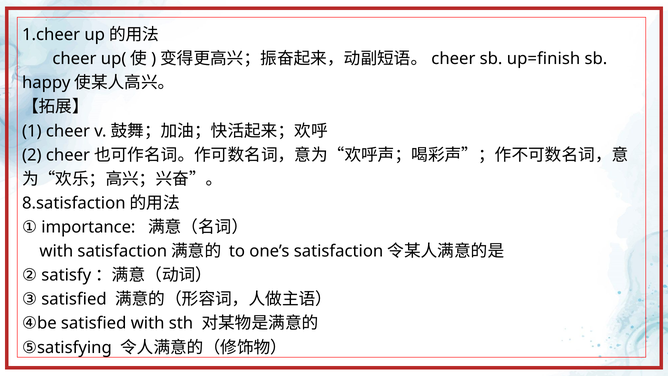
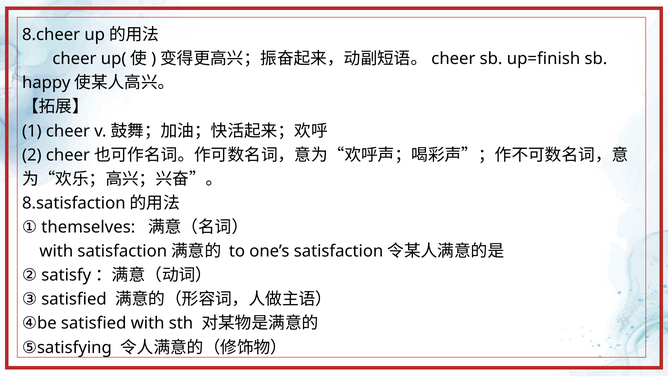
1.cheer: 1.cheer -> 8.cheer (51, 35)
importance: importance -> themselves (88, 227)
